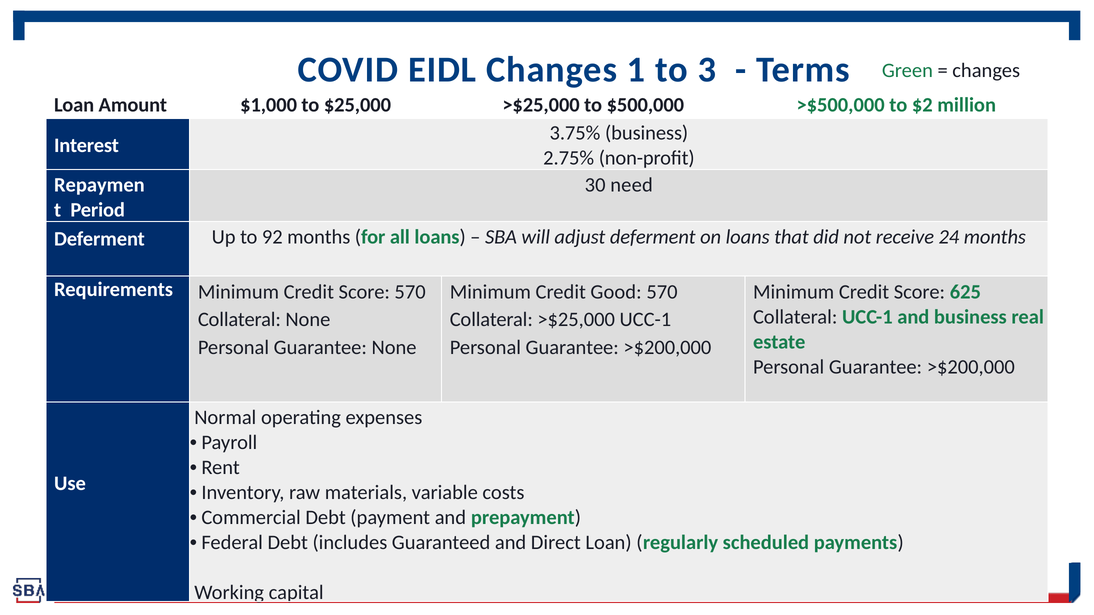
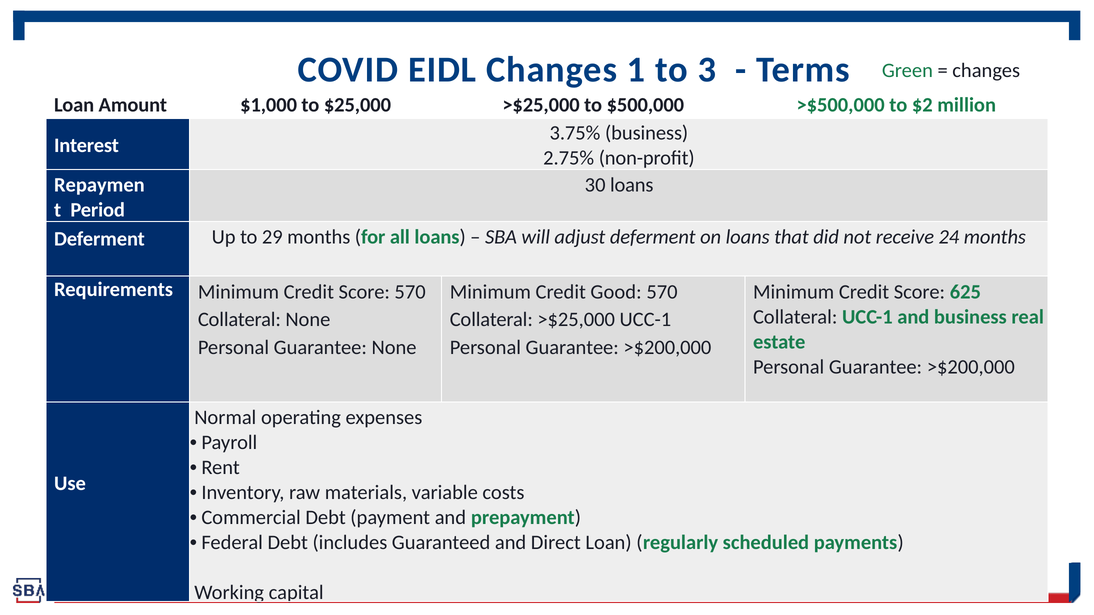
30 need: need -> loans (632, 185)
92: 92 -> 29 (272, 237)
